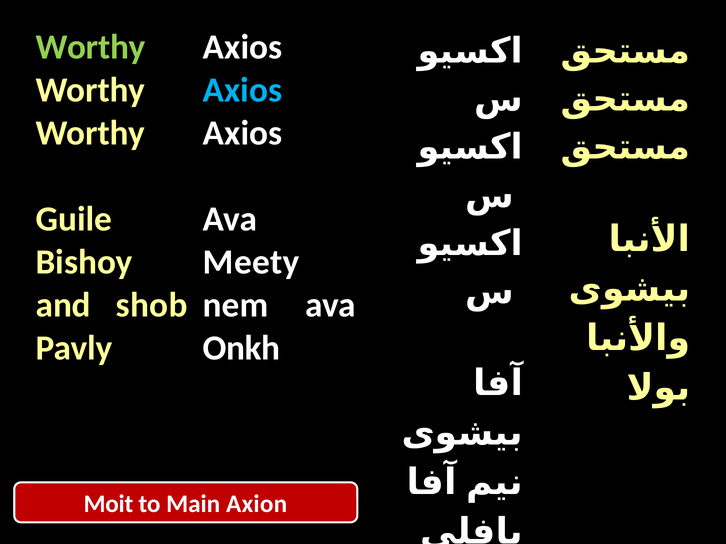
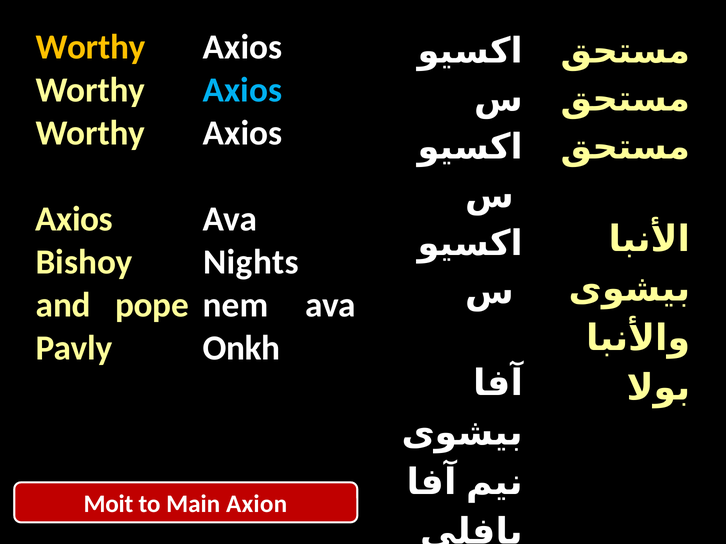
Worthy colour: light green -> yellow (90, 47)
Guile: Guile -> Axios (74, 219)
Meety: Meety -> Nights (251, 262)
shob: shob -> pope (152, 305)
